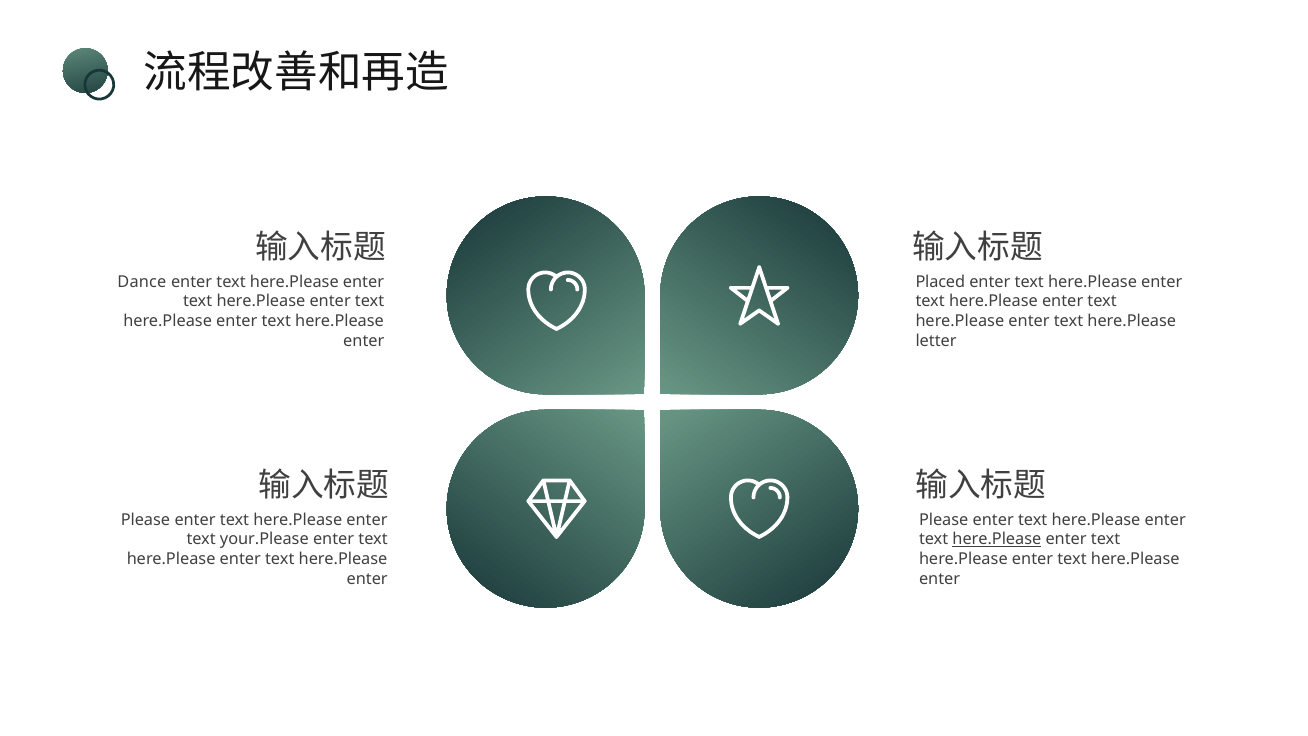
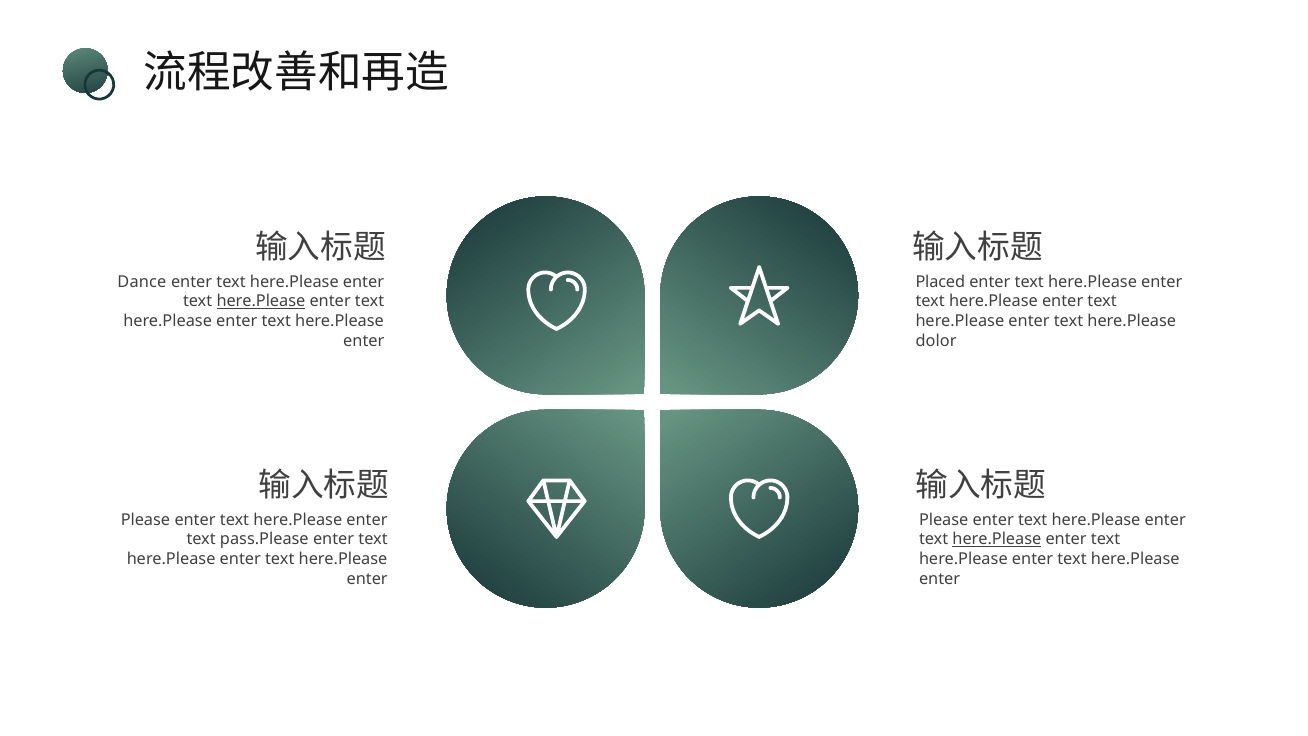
here.Please underline: none -> present (261, 301)
letter: letter -> dolor (936, 341)
your.Please: your.Please -> pass.Please (264, 539)
